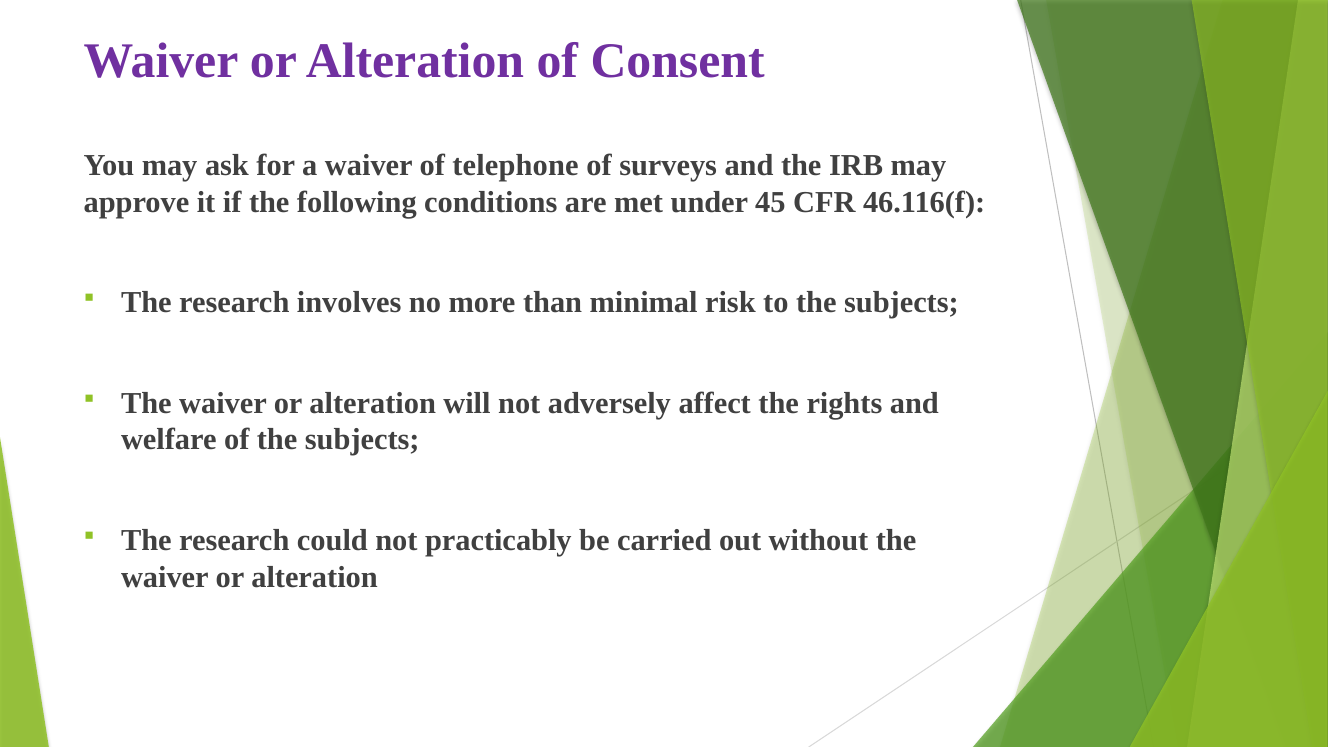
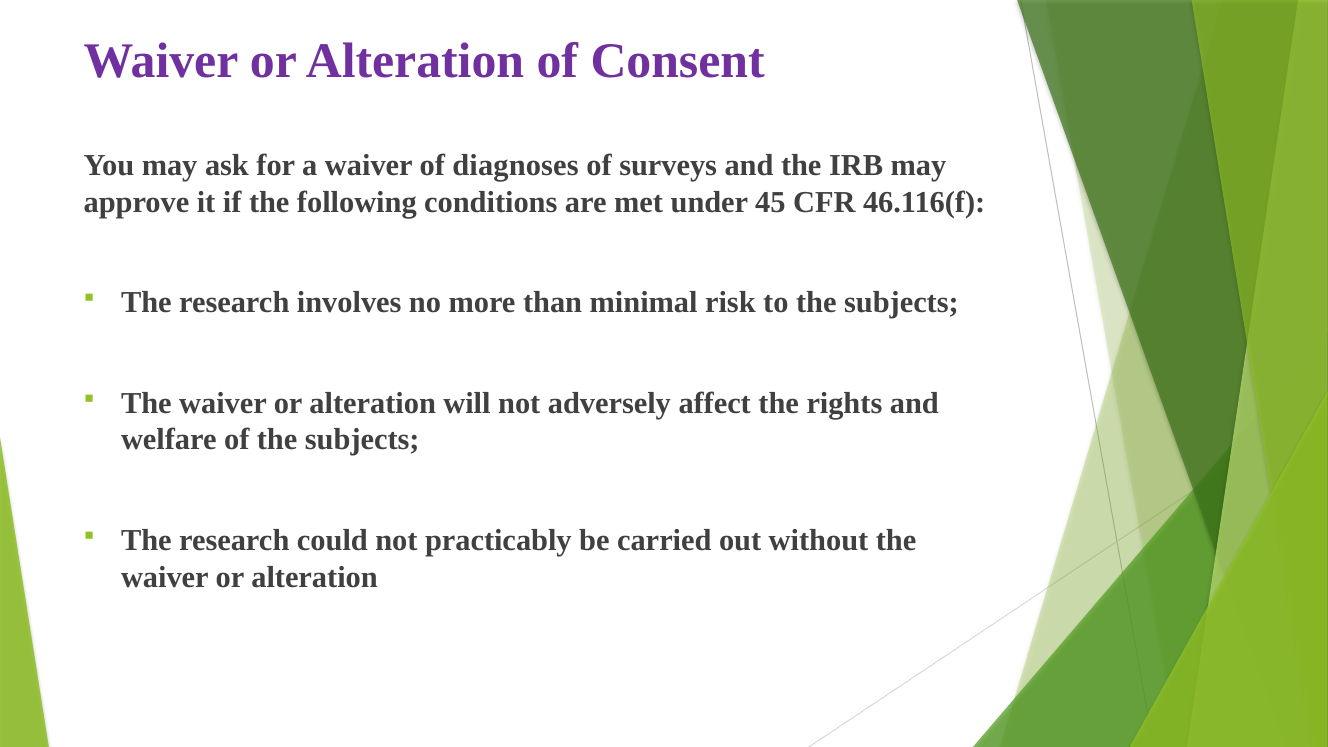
telephone: telephone -> diagnoses (516, 166)
